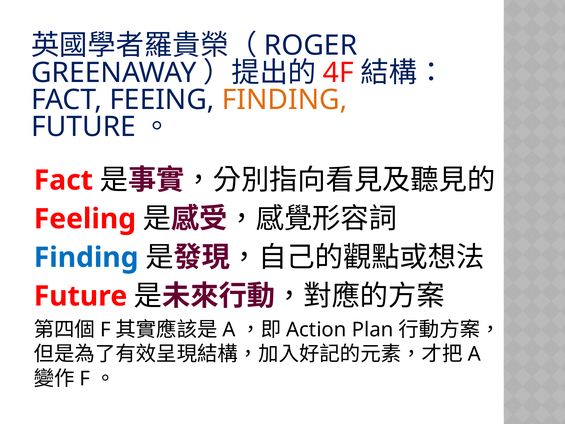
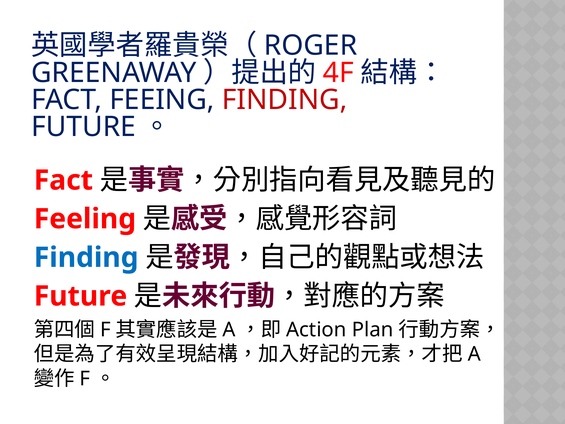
FINDING colour: orange -> red (285, 100)
